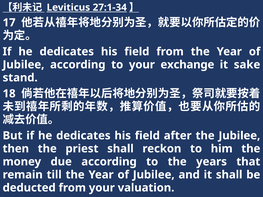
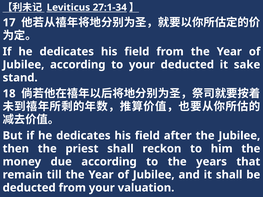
your exchange: exchange -> deducted (187, 65)
